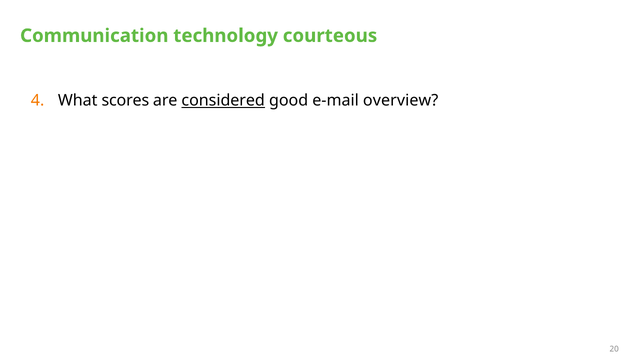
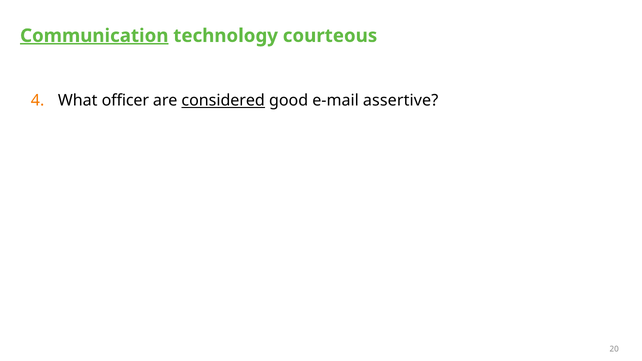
Communication underline: none -> present (94, 36)
scores: scores -> officer (125, 101)
overview: overview -> assertive (401, 101)
